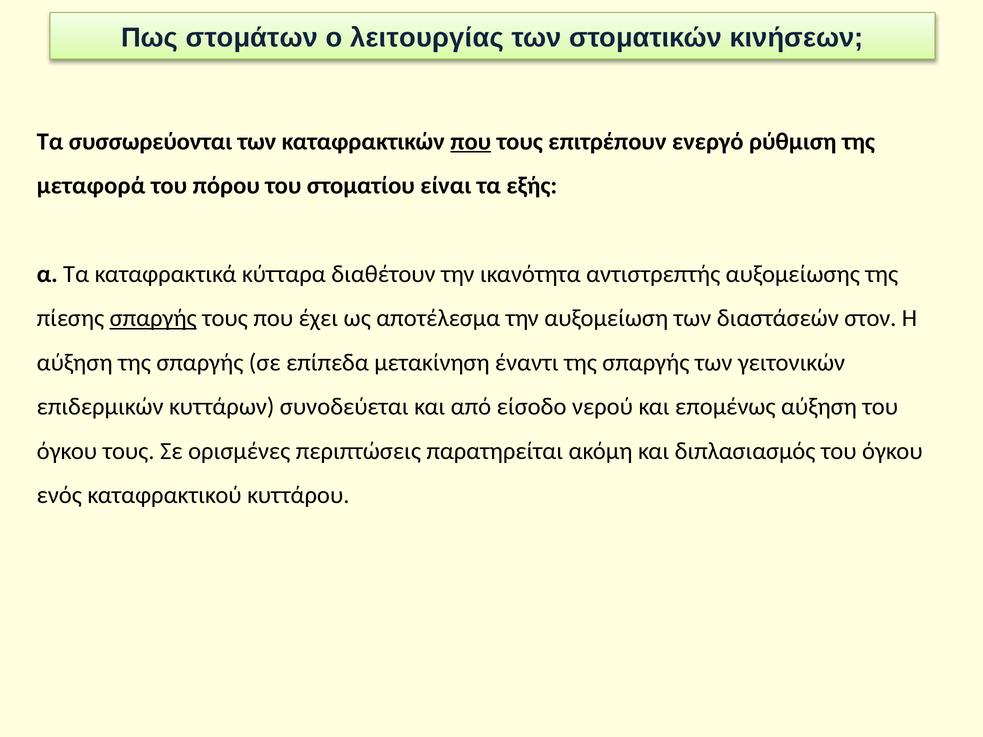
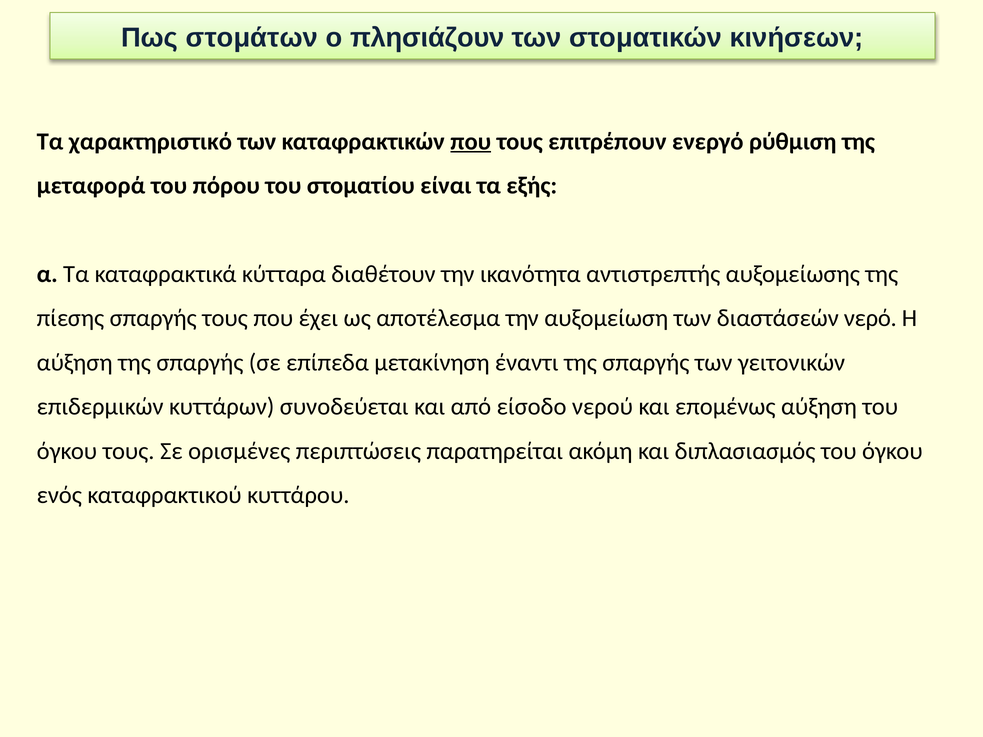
λειτουργίας: λειτουργίας -> πλησιάζουν (427, 38)
συσσωρεύονται: συσσωρεύονται -> χαρακτηριστικό (150, 141)
σπαργής underline: present -> none (153, 318)
στον: στον -> νερό (870, 318)
